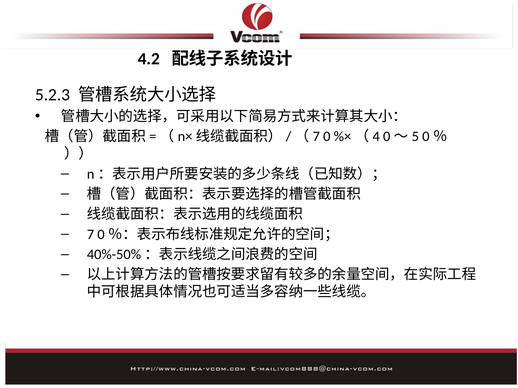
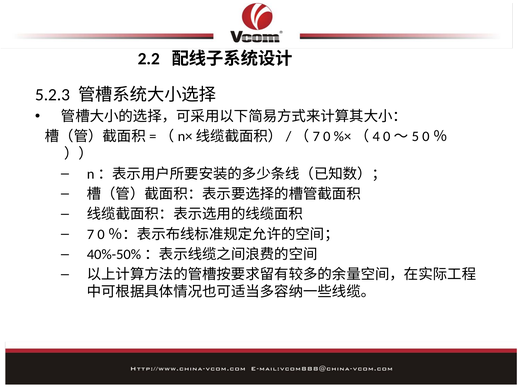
4.2: 4.2 -> 2.2 (149, 59)
